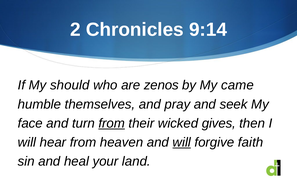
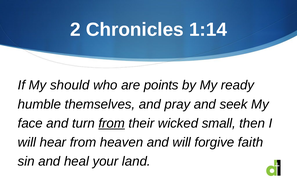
9:14: 9:14 -> 1:14 (208, 30)
zenos: zenos -> points (161, 85)
came: came -> ready (238, 85)
gives: gives -> small (219, 123)
will underline: present -> none (182, 142)
